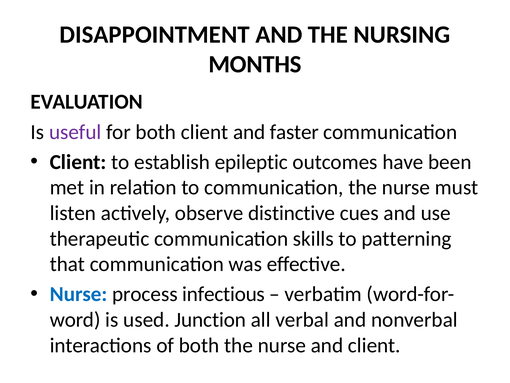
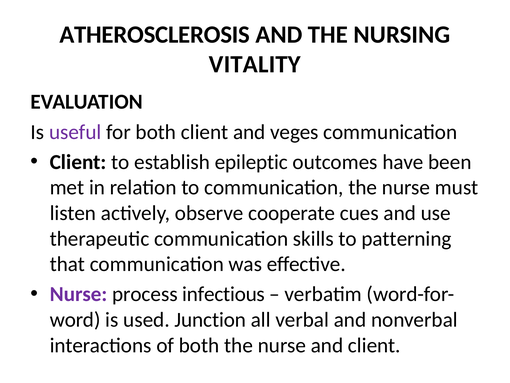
DISAPPOINTMENT: DISAPPOINTMENT -> ATHEROSCLEROSIS (155, 34)
MONTHS: MONTHS -> VITALITY (255, 64)
faster: faster -> veges (294, 132)
distinctive: distinctive -> cooperate (292, 213)
Nurse colour: blue -> purple (79, 294)
